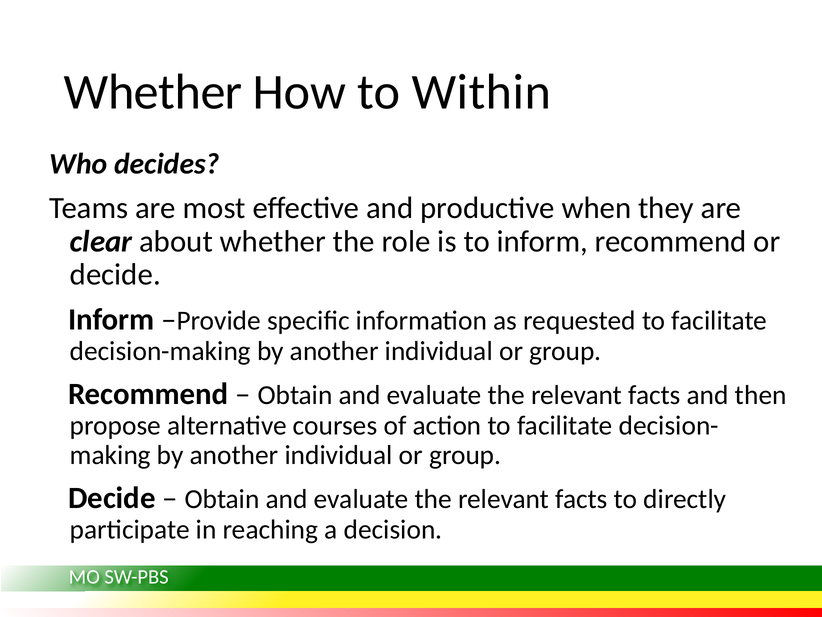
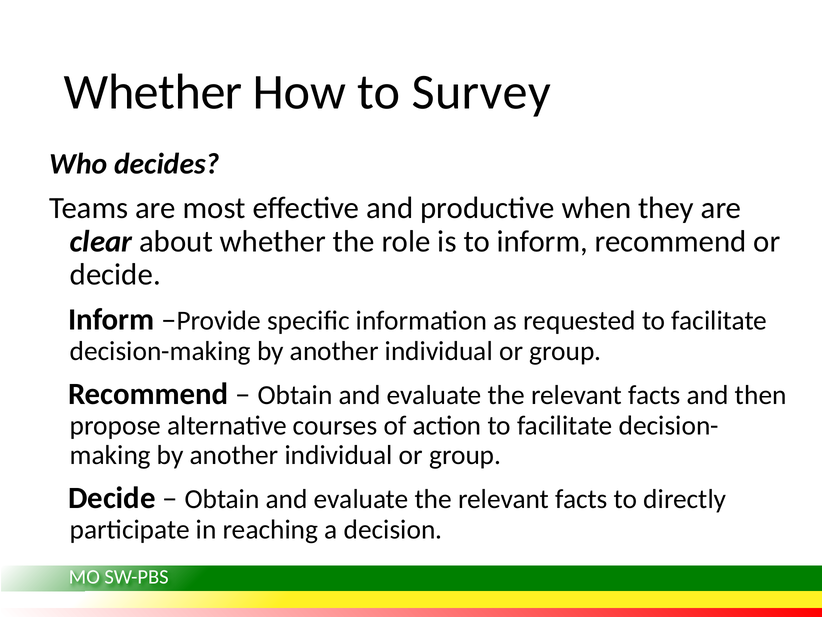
Within: Within -> Survey (481, 92)
